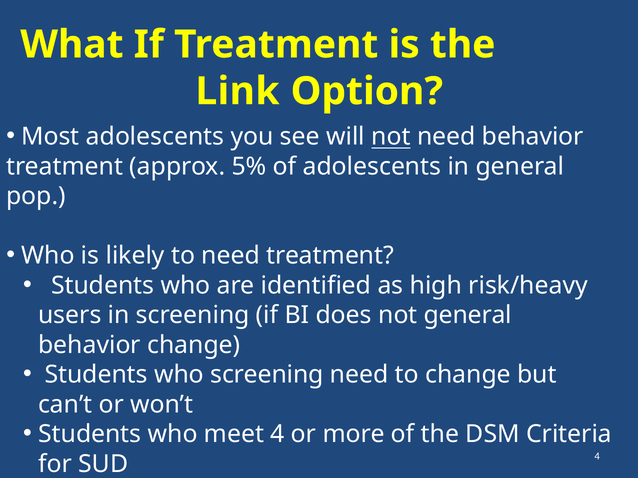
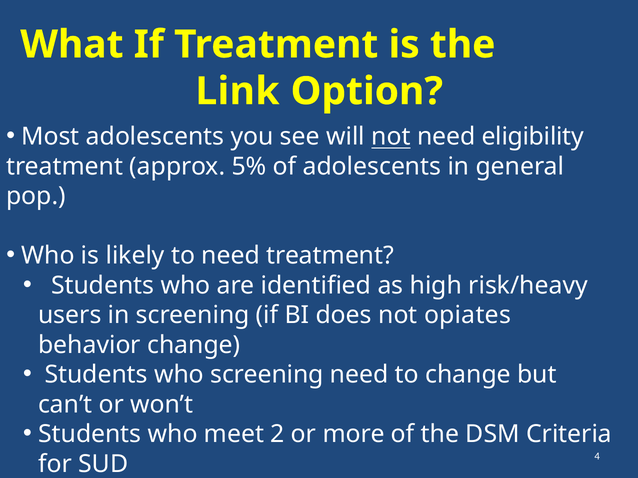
need behavior: behavior -> eligibility (533, 137)
not general: general -> opiates (468, 315)
meet 4: 4 -> 2 (278, 435)
